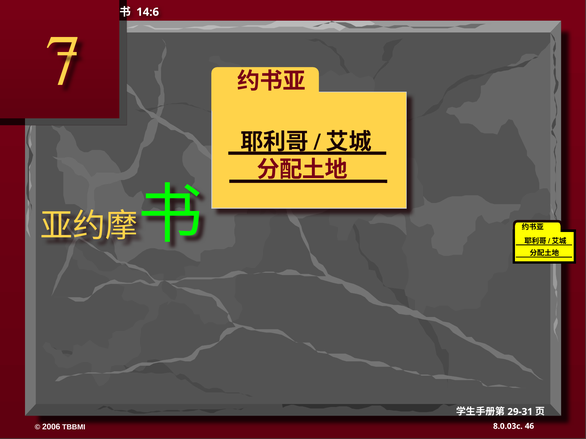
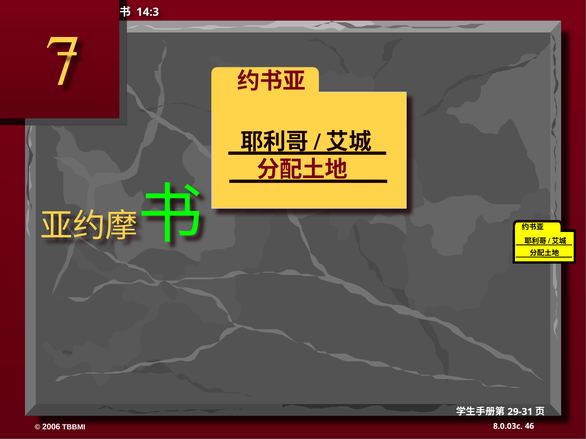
14:6: 14:6 -> 14:3 (148, 12)
